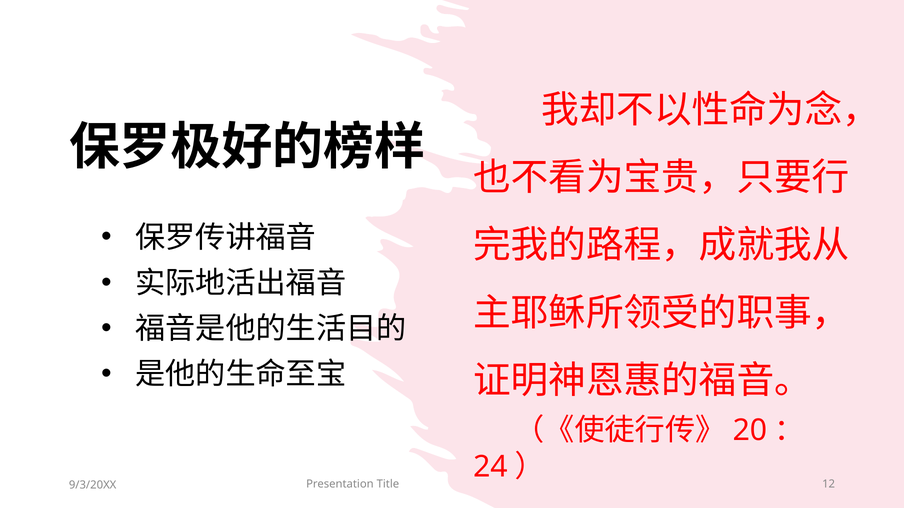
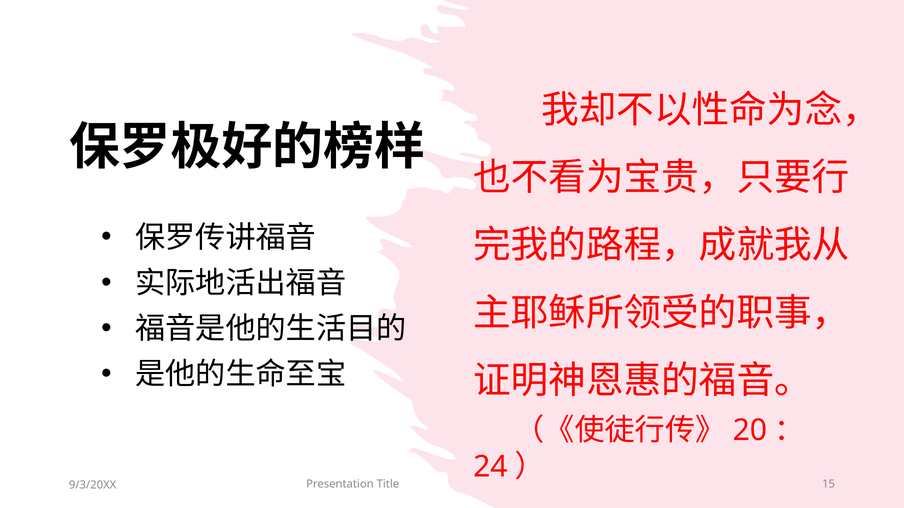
12: 12 -> 15 (829, 485)
